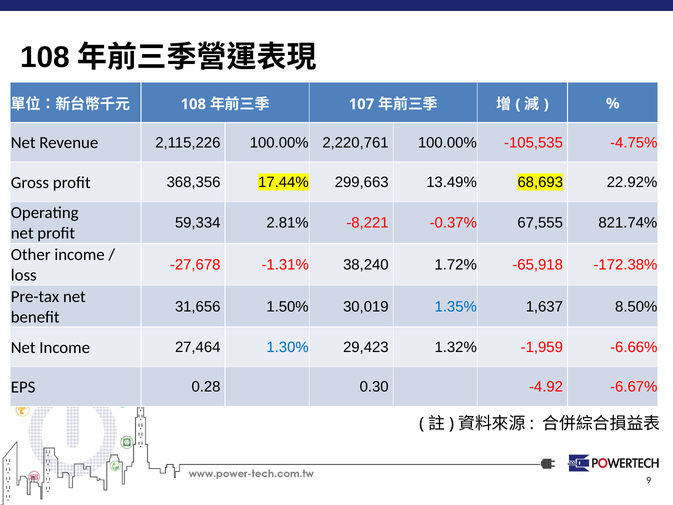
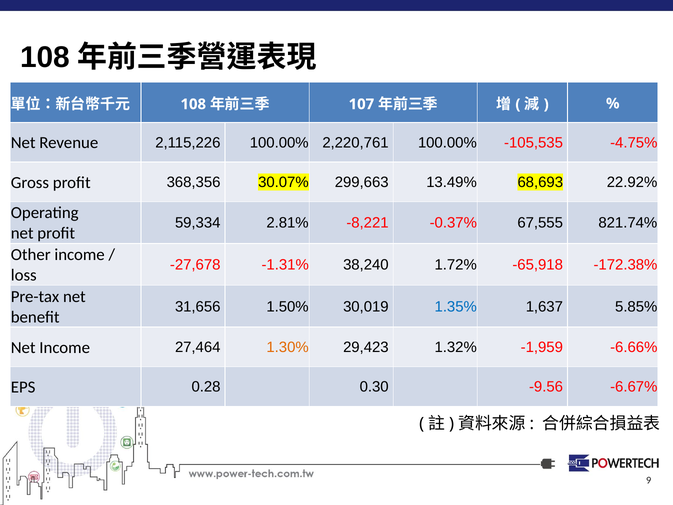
17.44%: 17.44% -> 30.07% (283, 182)
8.50%: 8.50% -> 5.85% (636, 307)
1.30% colour: blue -> orange (288, 347)
-4.92: -4.92 -> -9.56 (546, 387)
